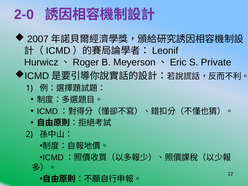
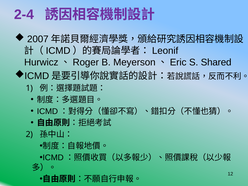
2-0: 2-0 -> 2-4 (24, 14)
Private: Private -> Shared (216, 62)
